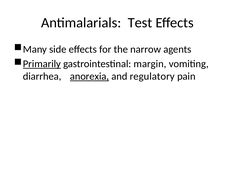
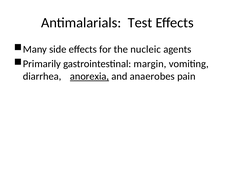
narrow: narrow -> nucleic (146, 49)
Primarily underline: present -> none (42, 64)
regulatory: regulatory -> anaerobes (152, 76)
